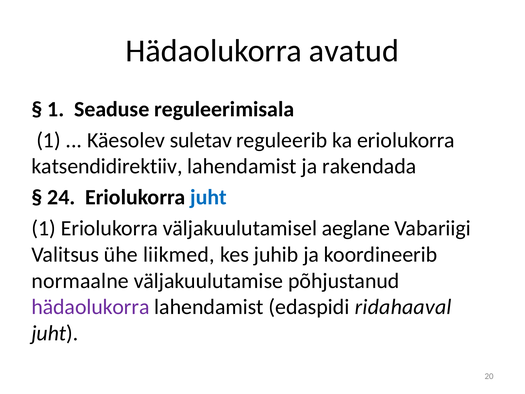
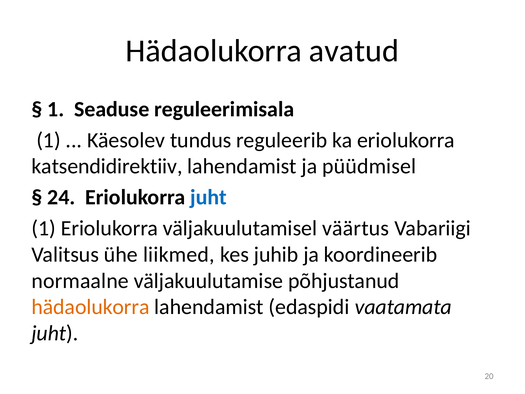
suletav: suletav -> tundus (201, 140)
rakendada: rakendada -> püüdmisel (369, 166)
aeglane: aeglane -> väärtus (356, 228)
hädaolukorra colour: purple -> orange (90, 307)
ridahaaval: ridahaaval -> vaatamata (403, 307)
